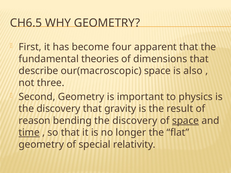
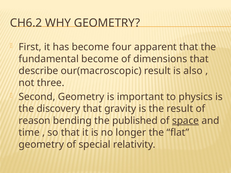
CH6.5: CH6.5 -> CH6.2 (26, 23)
fundamental theories: theories -> become (100, 59)
our(macroscopic space: space -> result (157, 71)
bending the discovery: discovery -> published (135, 121)
time underline: present -> none (29, 133)
